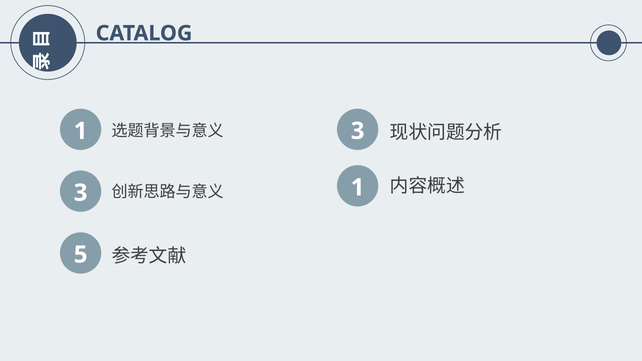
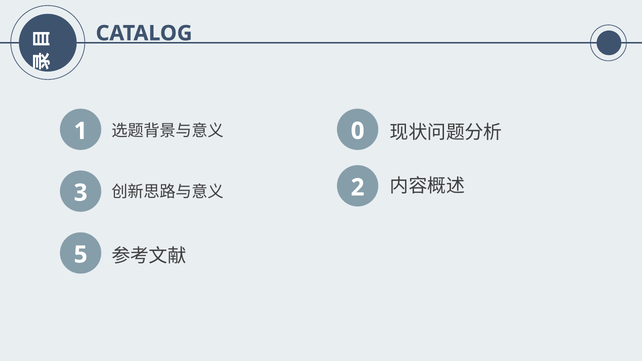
1 3: 3 -> 0 (358, 131)
3 1: 1 -> 2 (358, 188)
